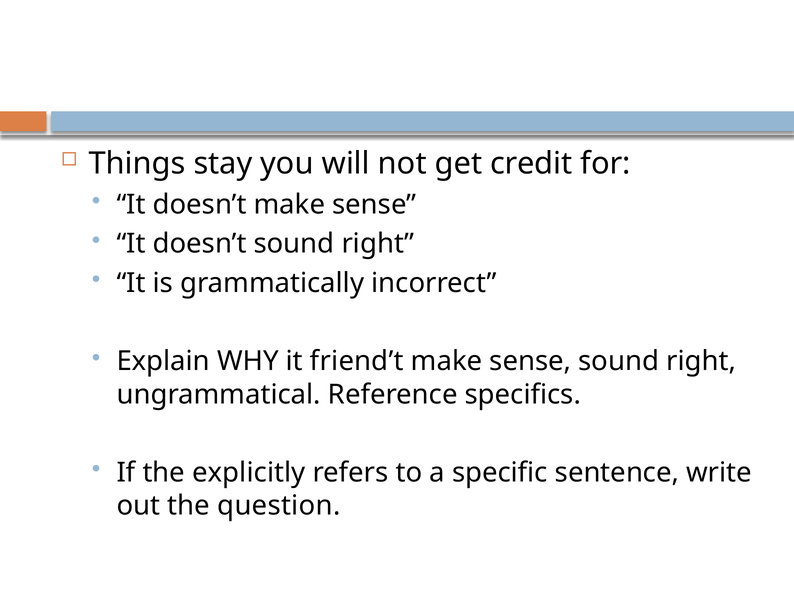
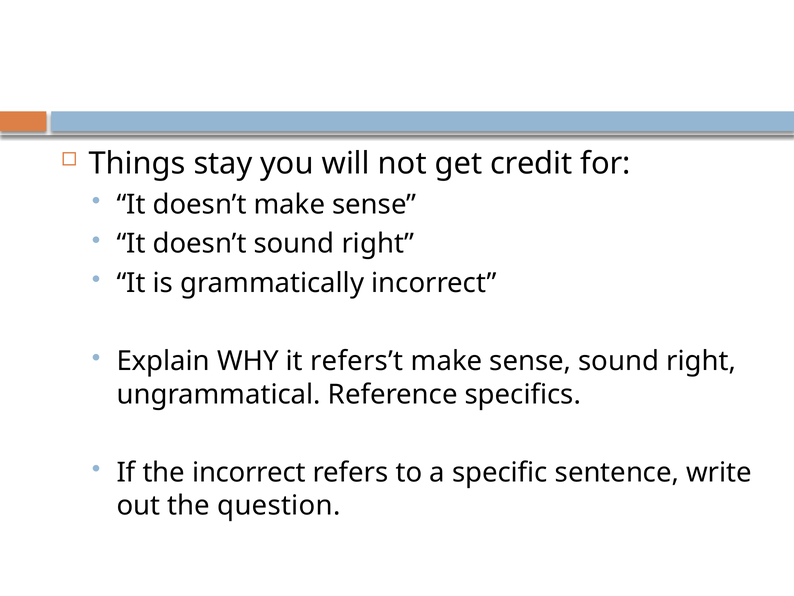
friend’t: friend’t -> refers’t (357, 361)
the explicitly: explicitly -> incorrect (249, 472)
